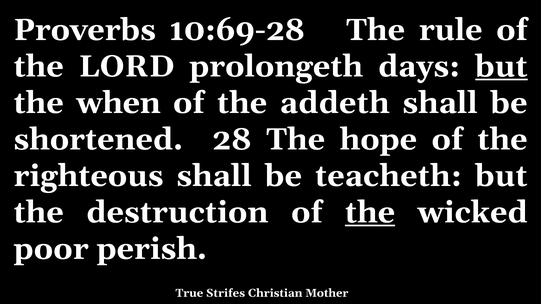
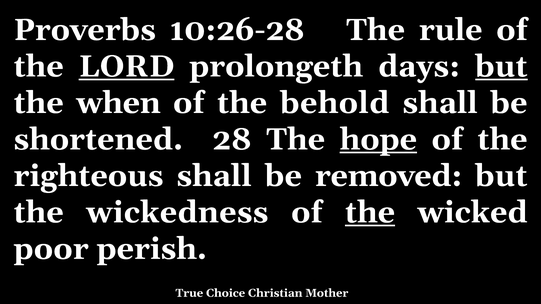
10:69-28: 10:69-28 -> 10:26-28 (237, 30)
LORD underline: none -> present (126, 67)
addeth: addeth -> behold (335, 103)
hope underline: none -> present (378, 140)
teacheth: teacheth -> removed (389, 176)
destruction: destruction -> wickedness (177, 213)
Strifes: Strifes -> Choice (226, 293)
